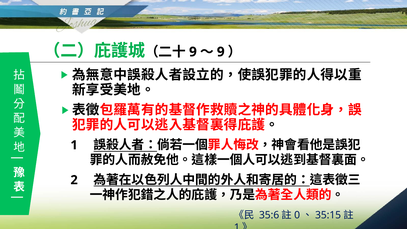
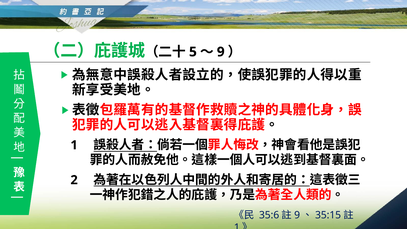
9: 9 -> 5 (193, 52)
0: 0 -> 9 (297, 215)
